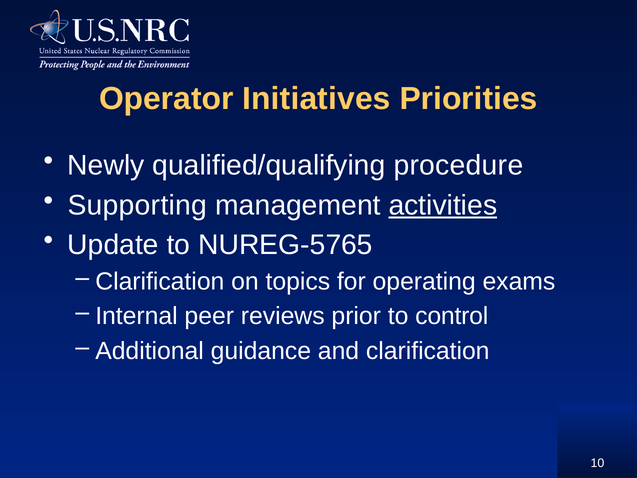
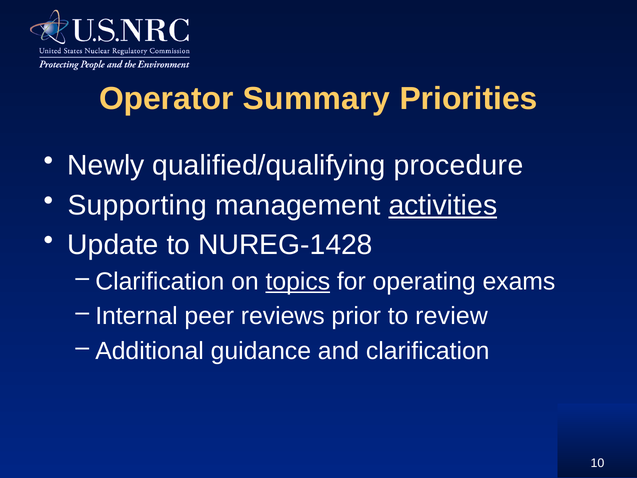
Initiatives: Initiatives -> Summary (316, 99)
NUREG-5765: NUREG-5765 -> NUREG-1428 (285, 245)
topics underline: none -> present (298, 281)
control: control -> review (452, 316)
